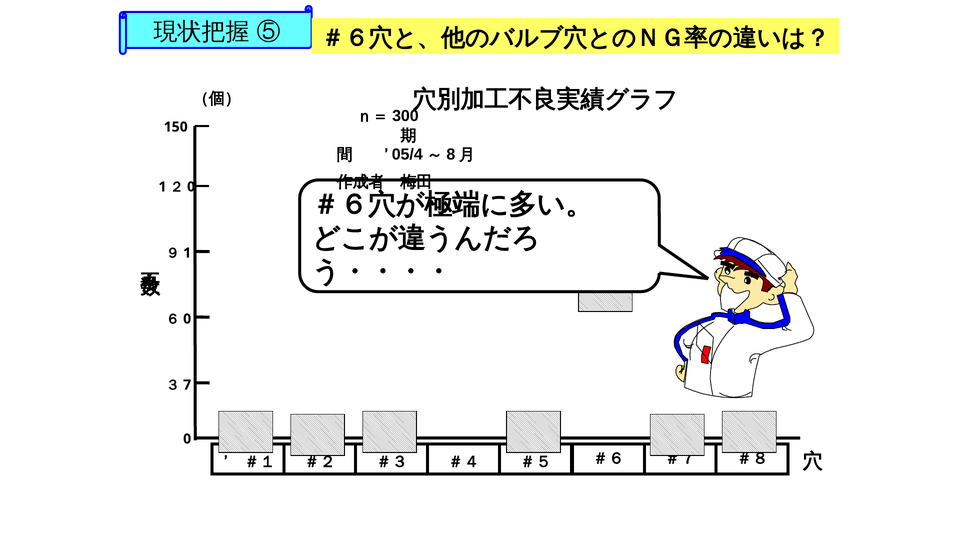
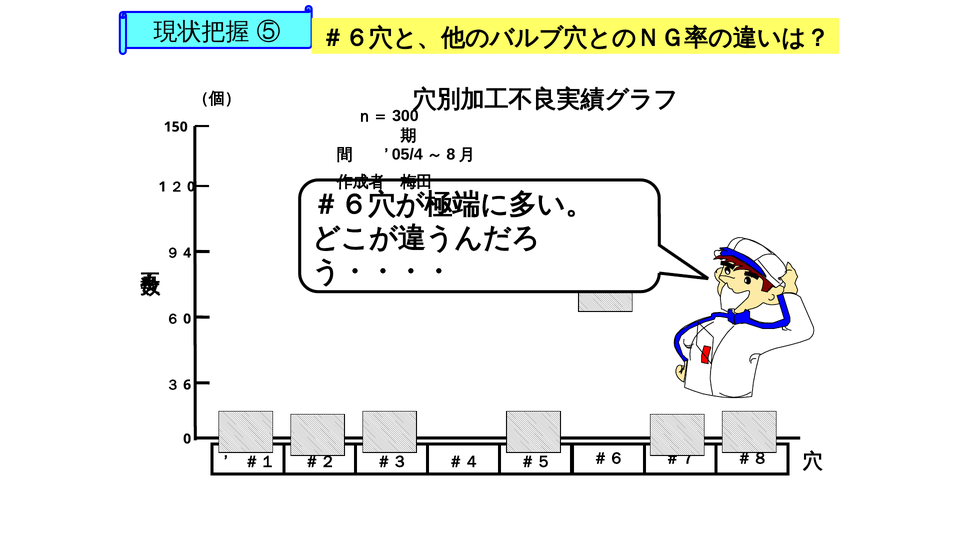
1: 1 -> 4 (187, 253)
7: 7 -> 6 (187, 385)
